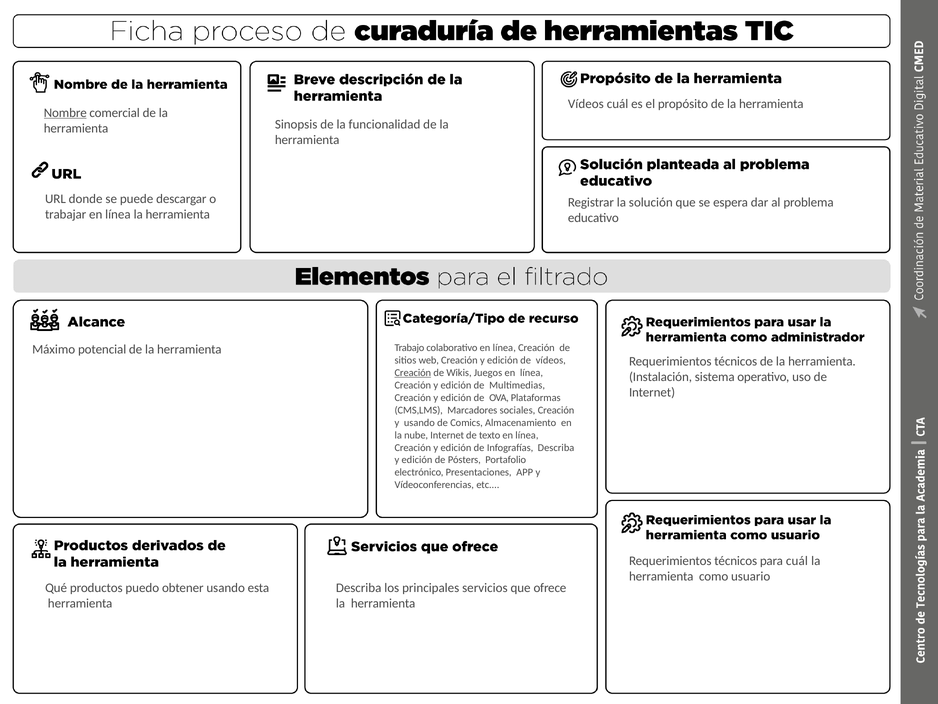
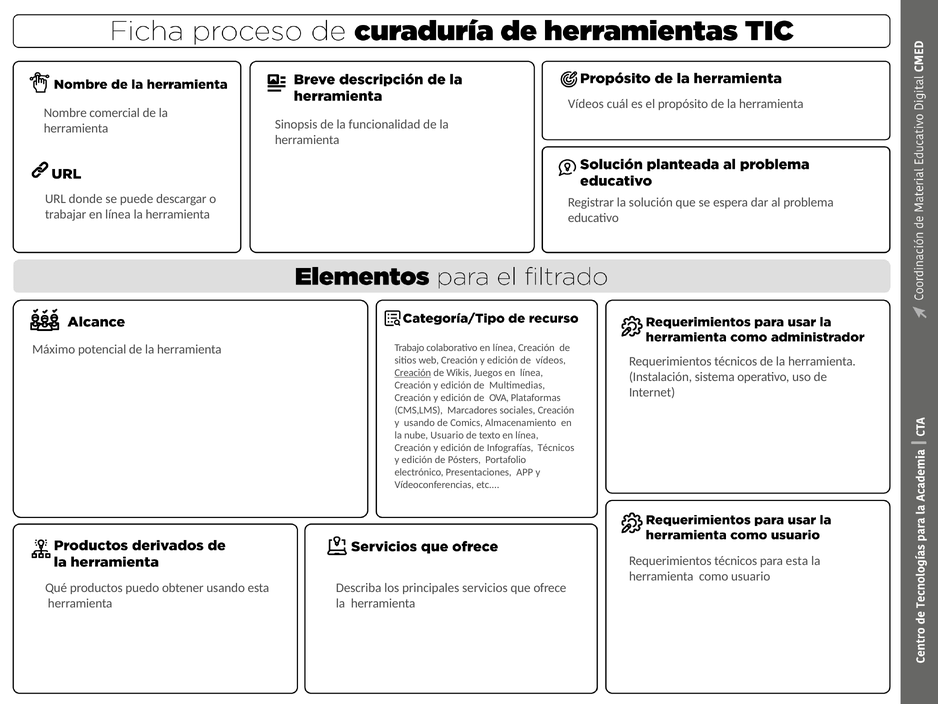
Nombre underline: present -> none (65, 113)
nube Internet: Internet -> Usuario (447, 435)
Infografías Describa: Describa -> Técnicos (556, 447)
para cuál: cuál -> esta (797, 561)
